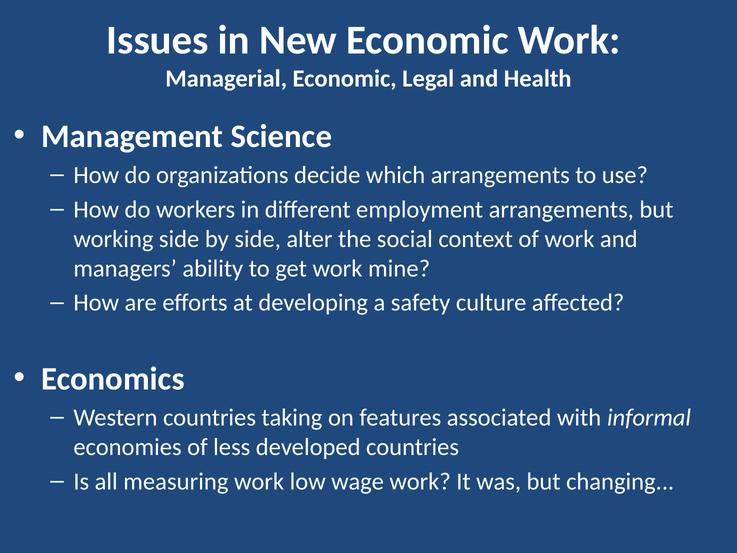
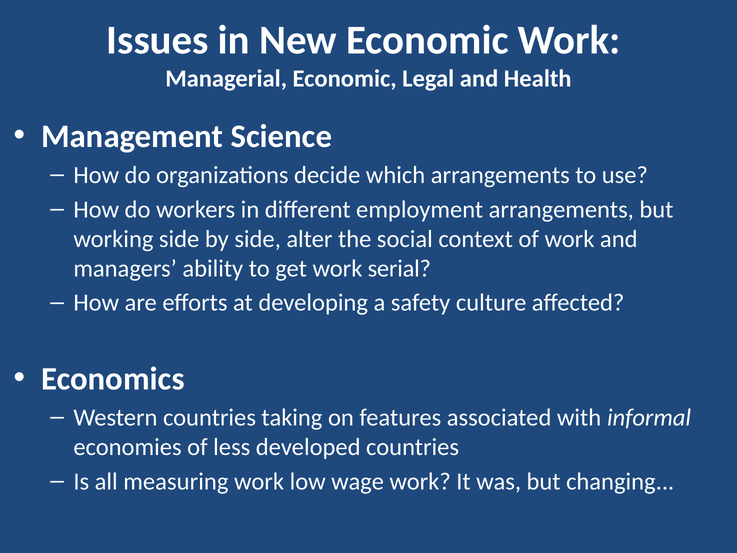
mine: mine -> serial (399, 268)
